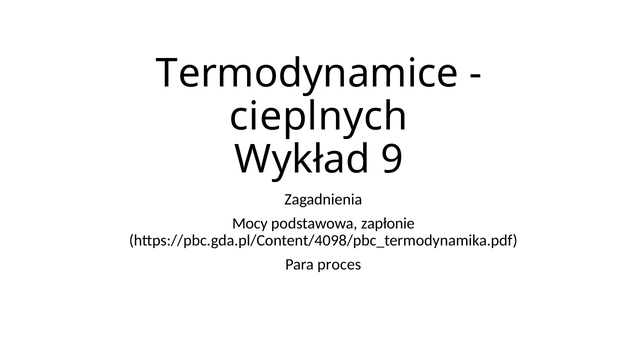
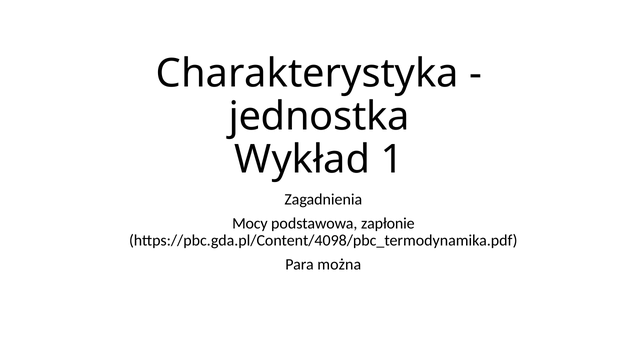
Termodynamice: Termodynamice -> Charakterystyka (307, 73)
cieplnych: cieplnych -> jednostka (319, 116)
9: 9 -> 1 (392, 159)
proces: proces -> można (339, 264)
